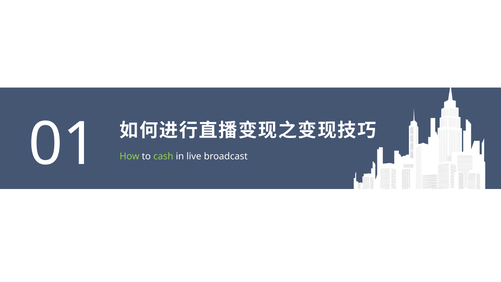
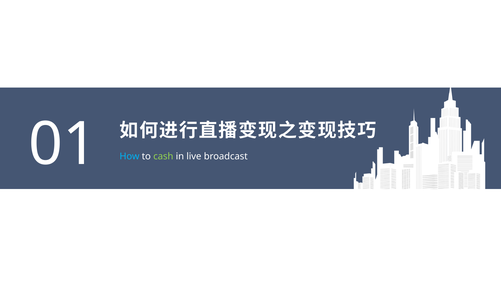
How colour: light green -> light blue (129, 156)
